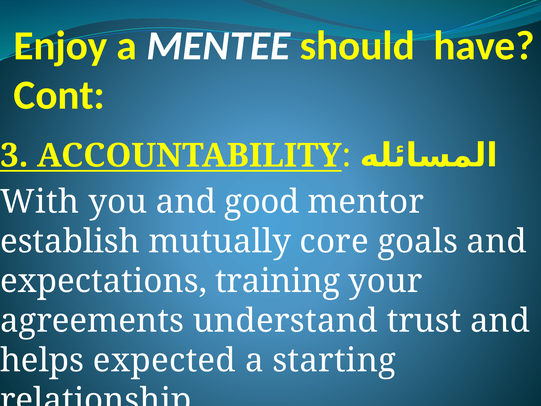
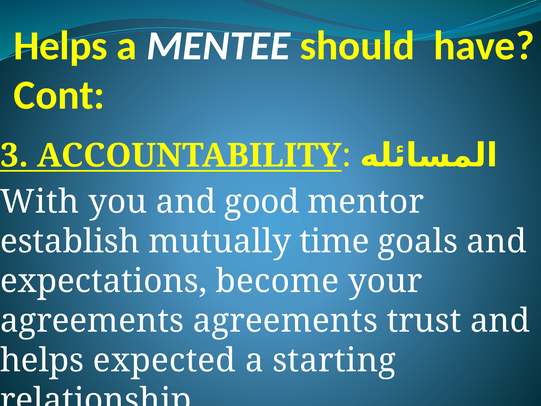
Enjoy: Enjoy -> Helps (61, 46)
core: core -> time (334, 241)
training: training -> become (277, 281)
agreements understand: understand -> agreements (285, 321)
